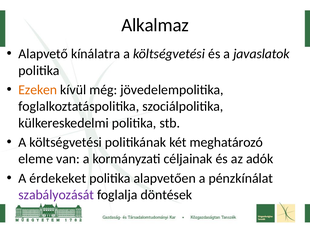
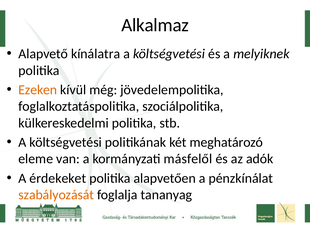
javaslatok: javaslatok -> melyiknek (261, 54)
céljainak: céljainak -> másfelől (188, 159)
szabályozását colour: purple -> orange (56, 194)
döntések: döntések -> tananyag (166, 194)
